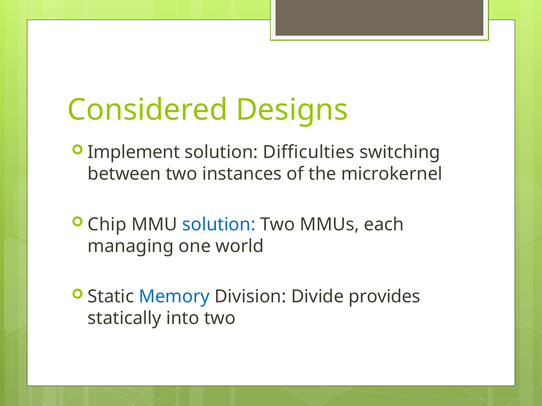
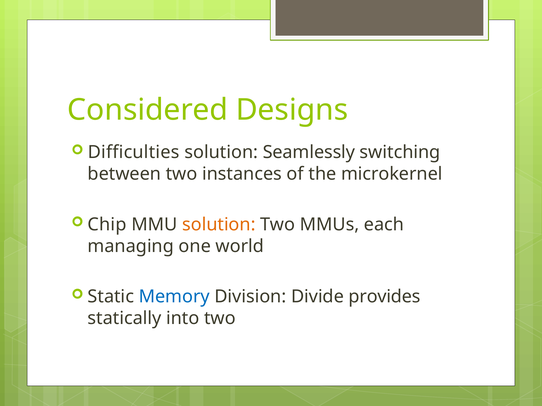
Implement: Implement -> Difficulties (134, 153)
Difficulties: Difficulties -> Seamlessly (309, 153)
solution colour: blue -> orange (219, 225)
